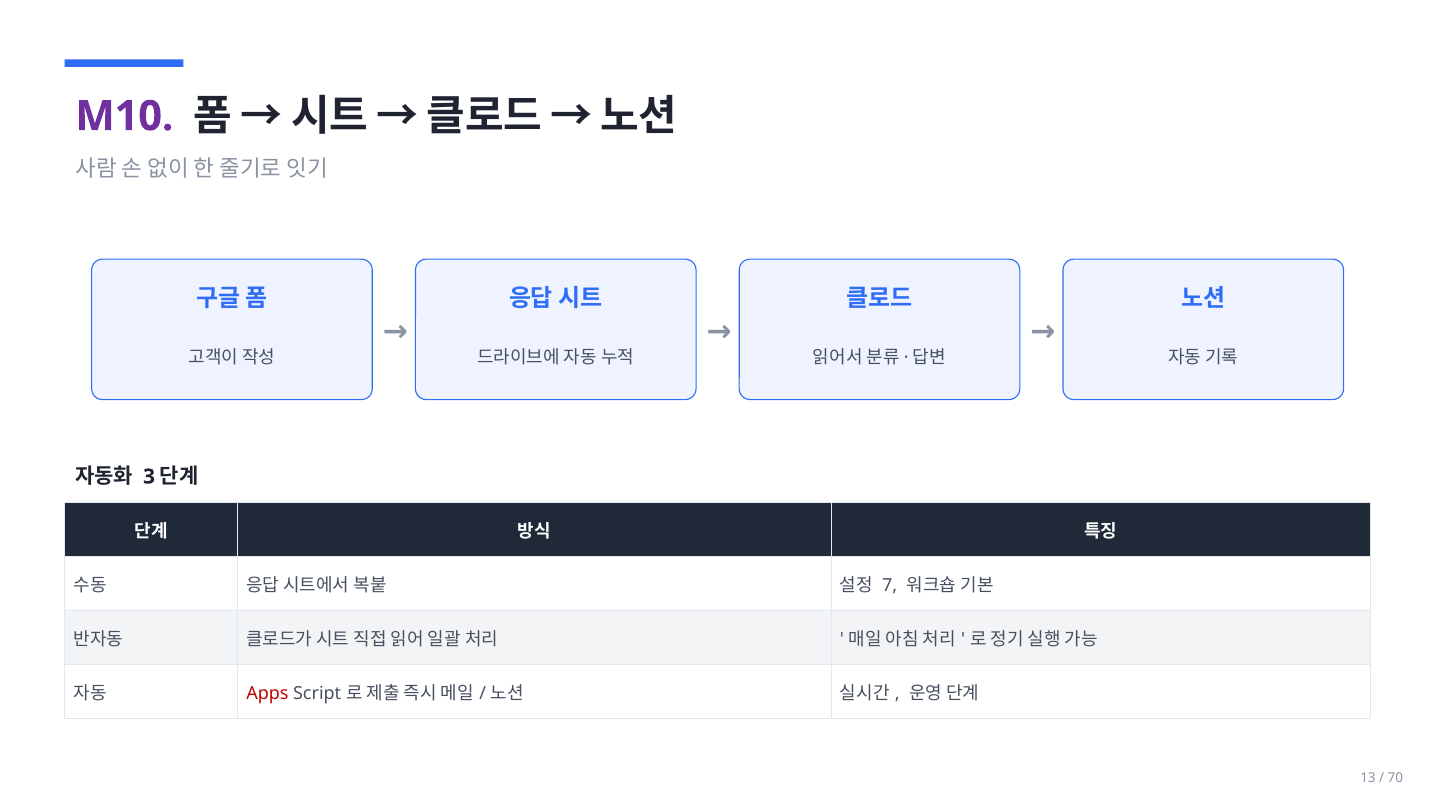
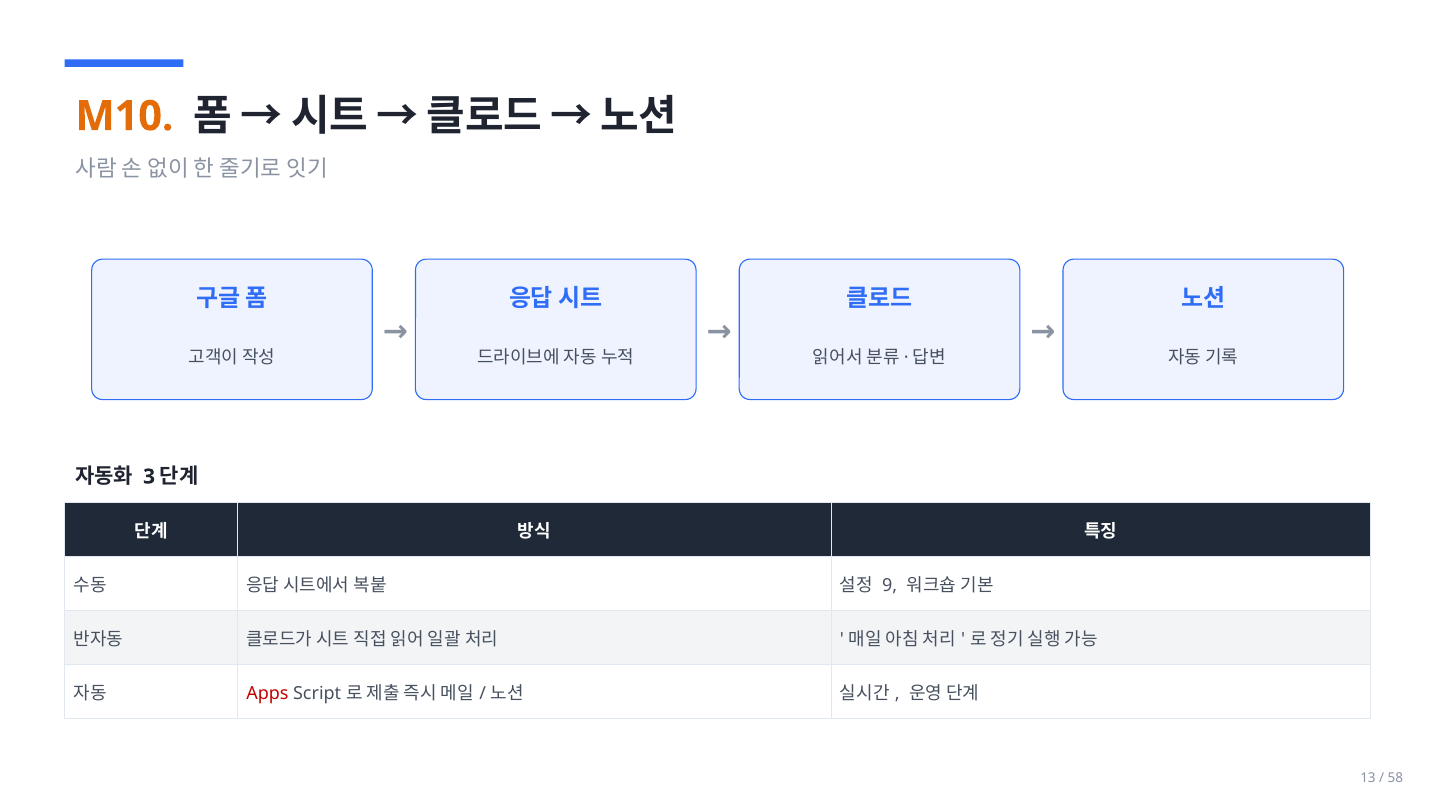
M10 colour: purple -> orange (124, 116)
7: 7 -> 9 (890, 585)
70: 70 -> 58 (1395, 778)
